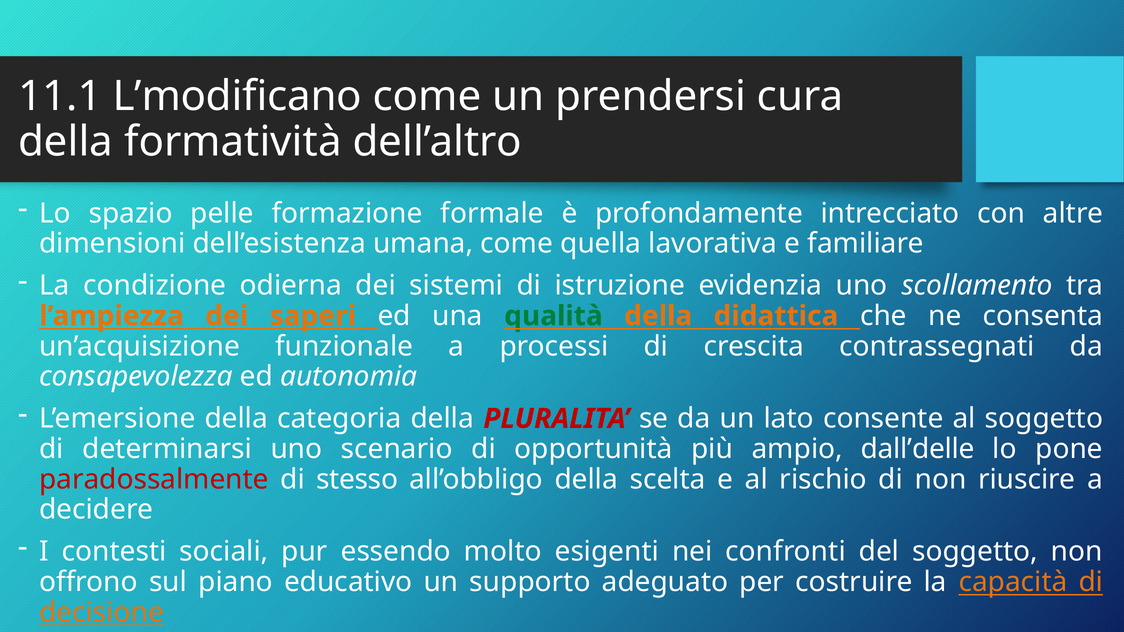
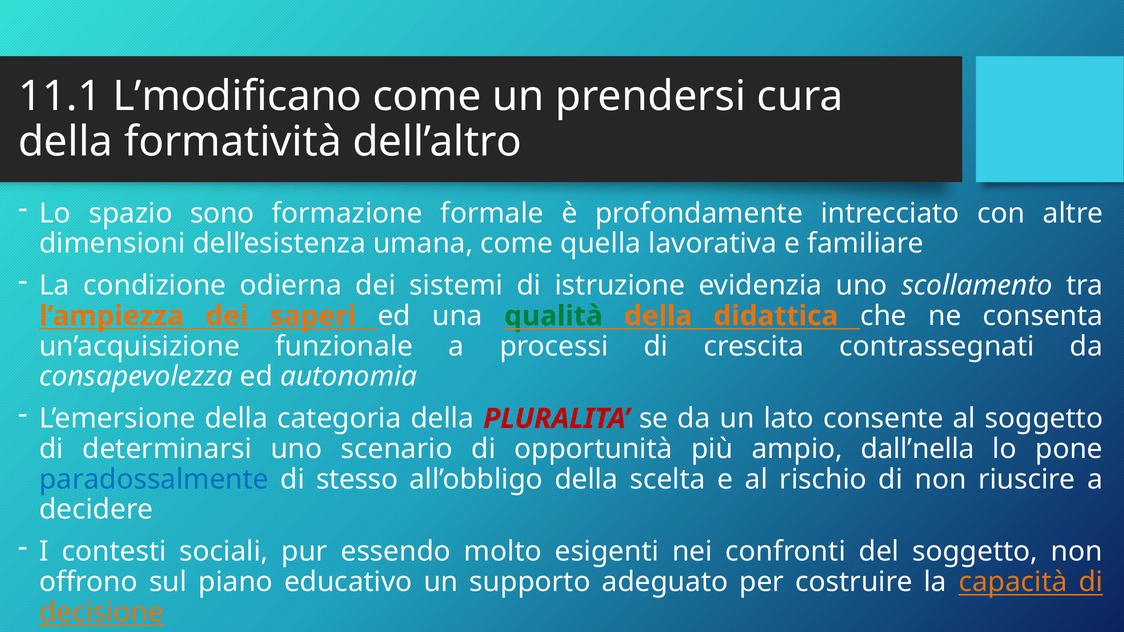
pelle: pelle -> sono (222, 213)
dall’delle: dall’delle -> dall’nella (918, 449)
paradossalmente colour: red -> blue (154, 479)
